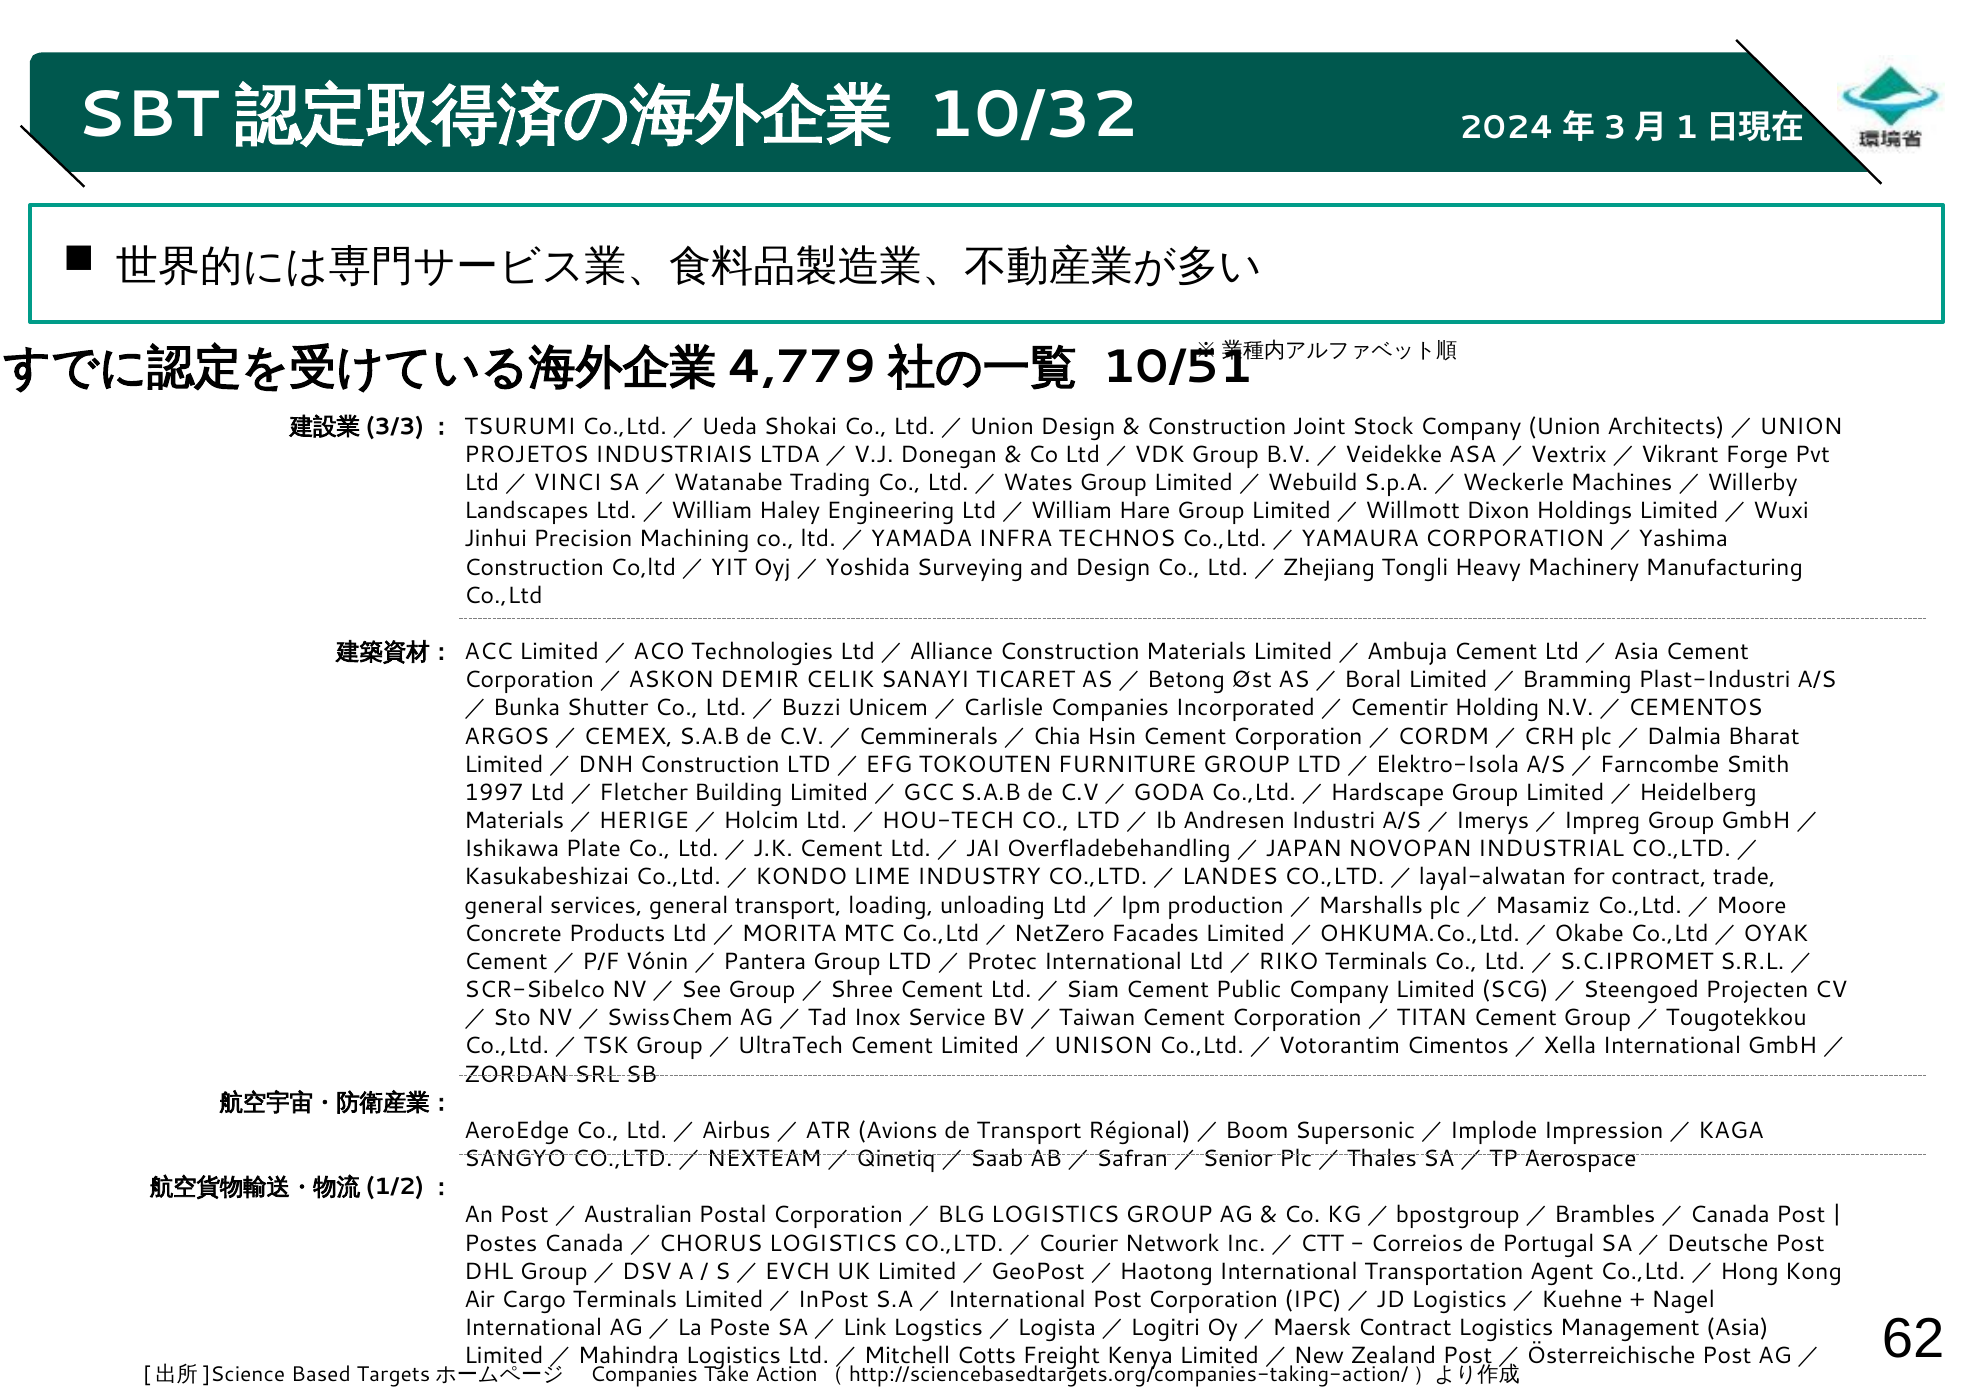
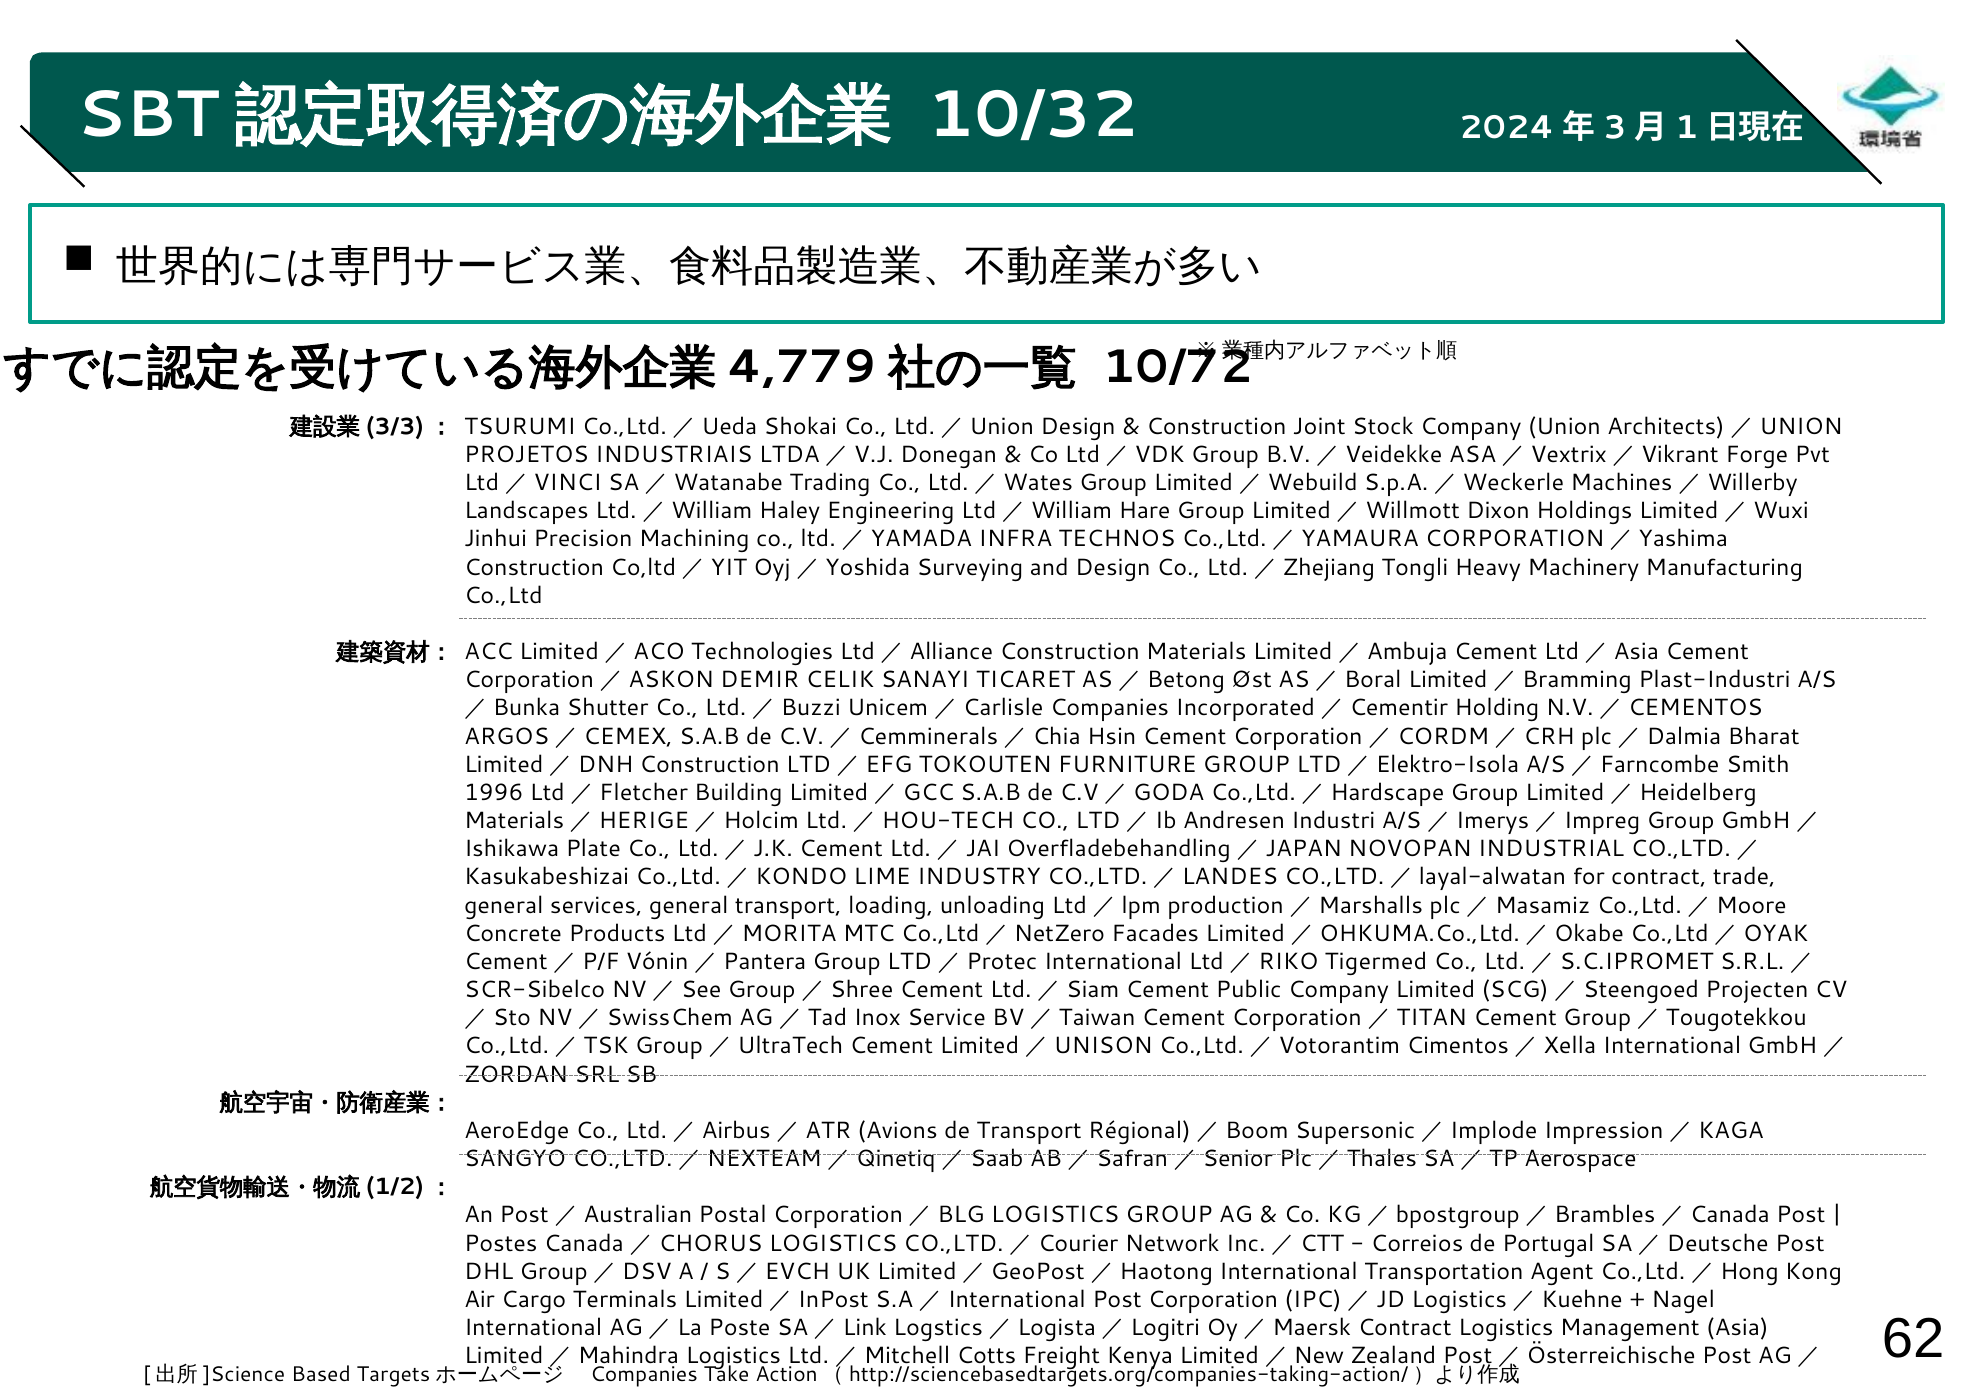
10/51: 10/51 -> 10/72 (1178, 368)
1997: 1997 -> 1996 (494, 793)
Ltd／RIKO Terminals: Terminals -> Tigermed (1376, 962)
